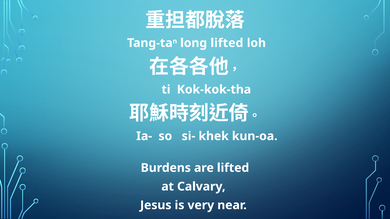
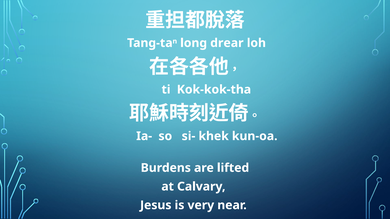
long lifted: lifted -> drear (227, 43)
